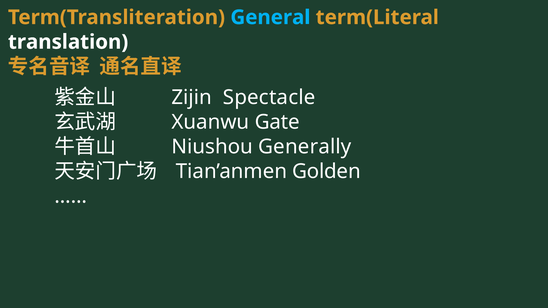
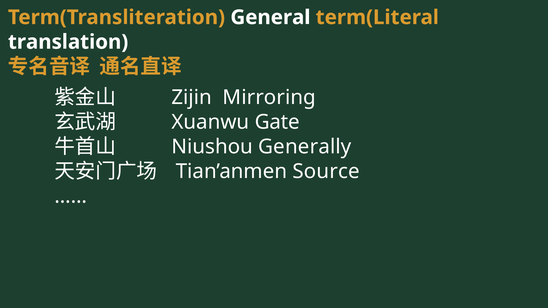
General colour: light blue -> white (270, 17)
Spectacle: Spectacle -> Mirroring (269, 97)
Golden: Golden -> Source (326, 171)
